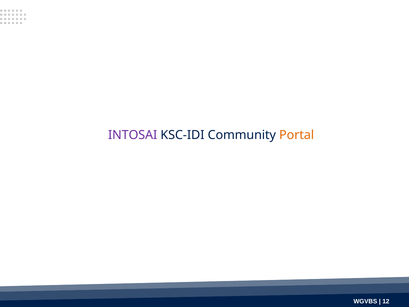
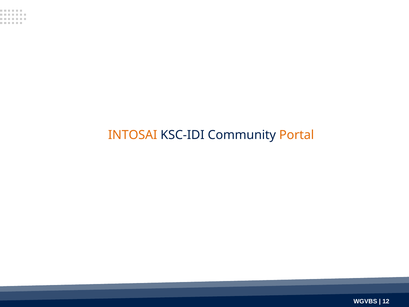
INTOSAI colour: purple -> orange (133, 135)
